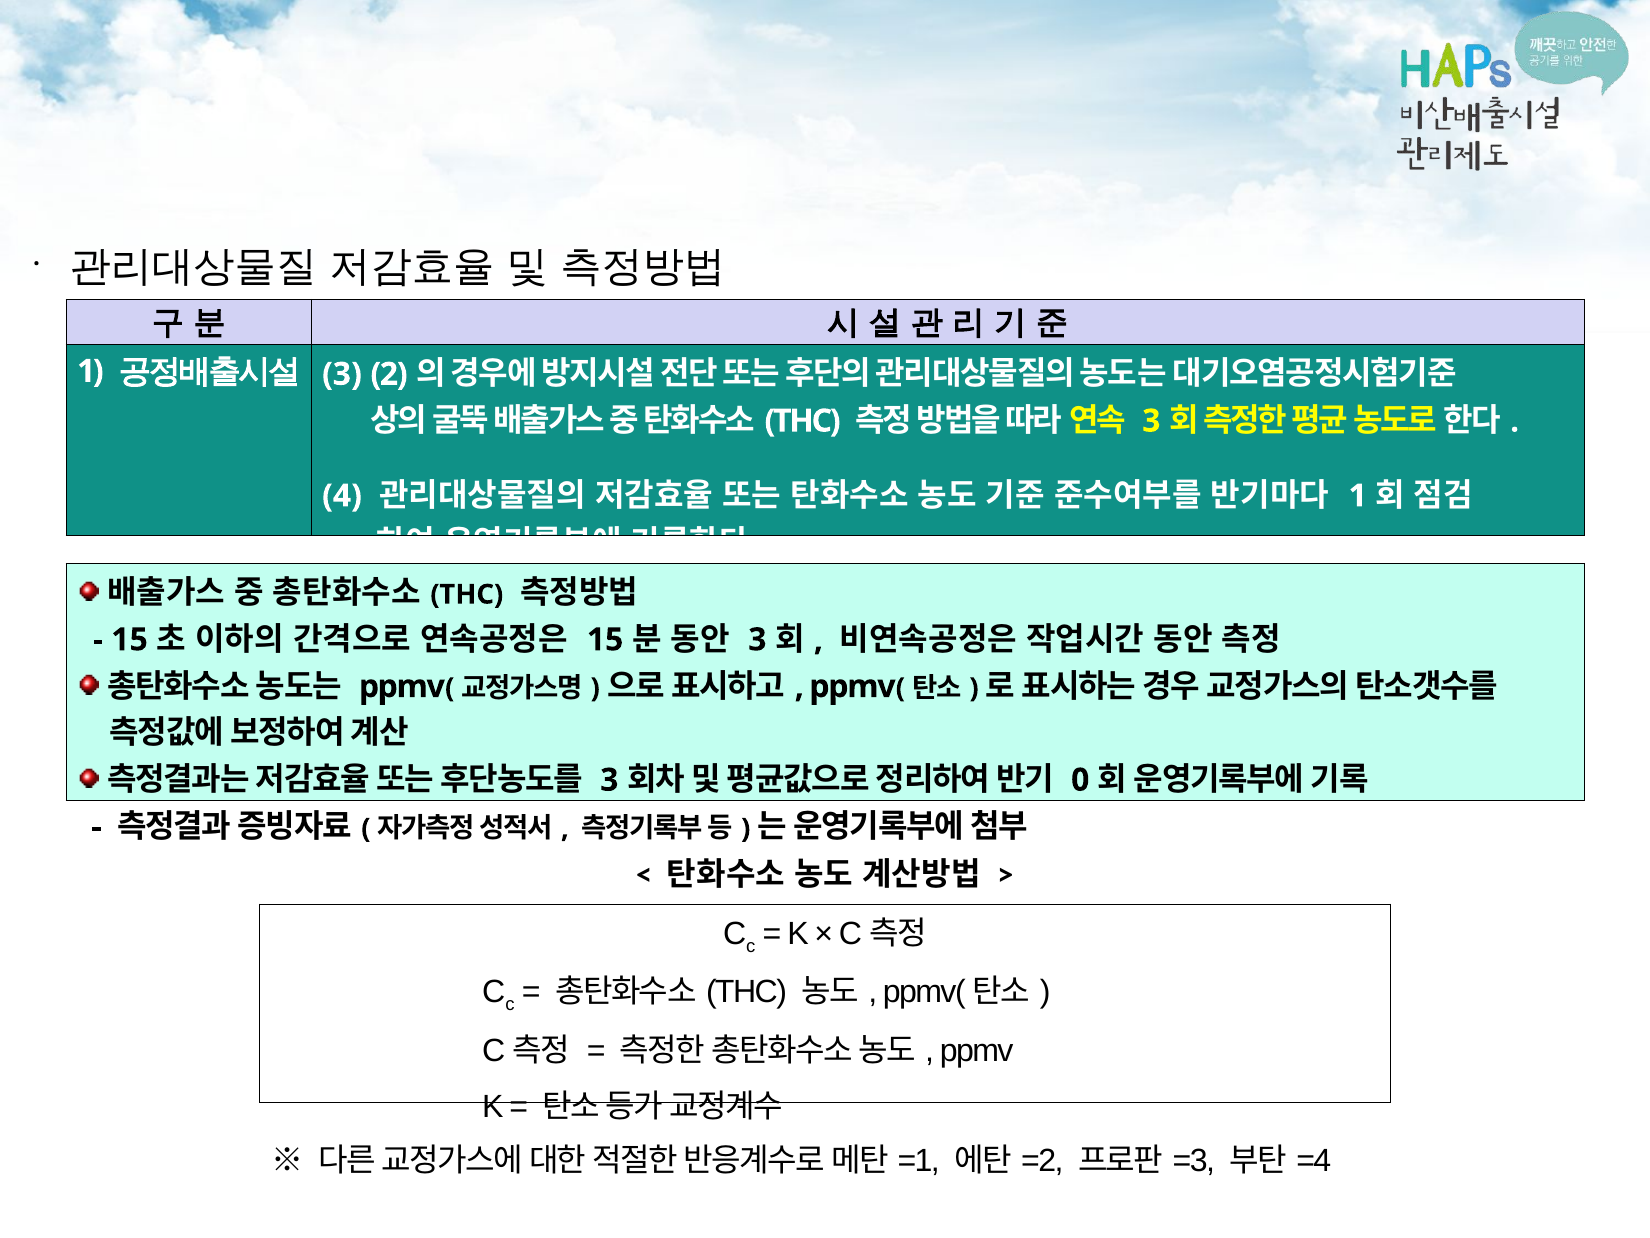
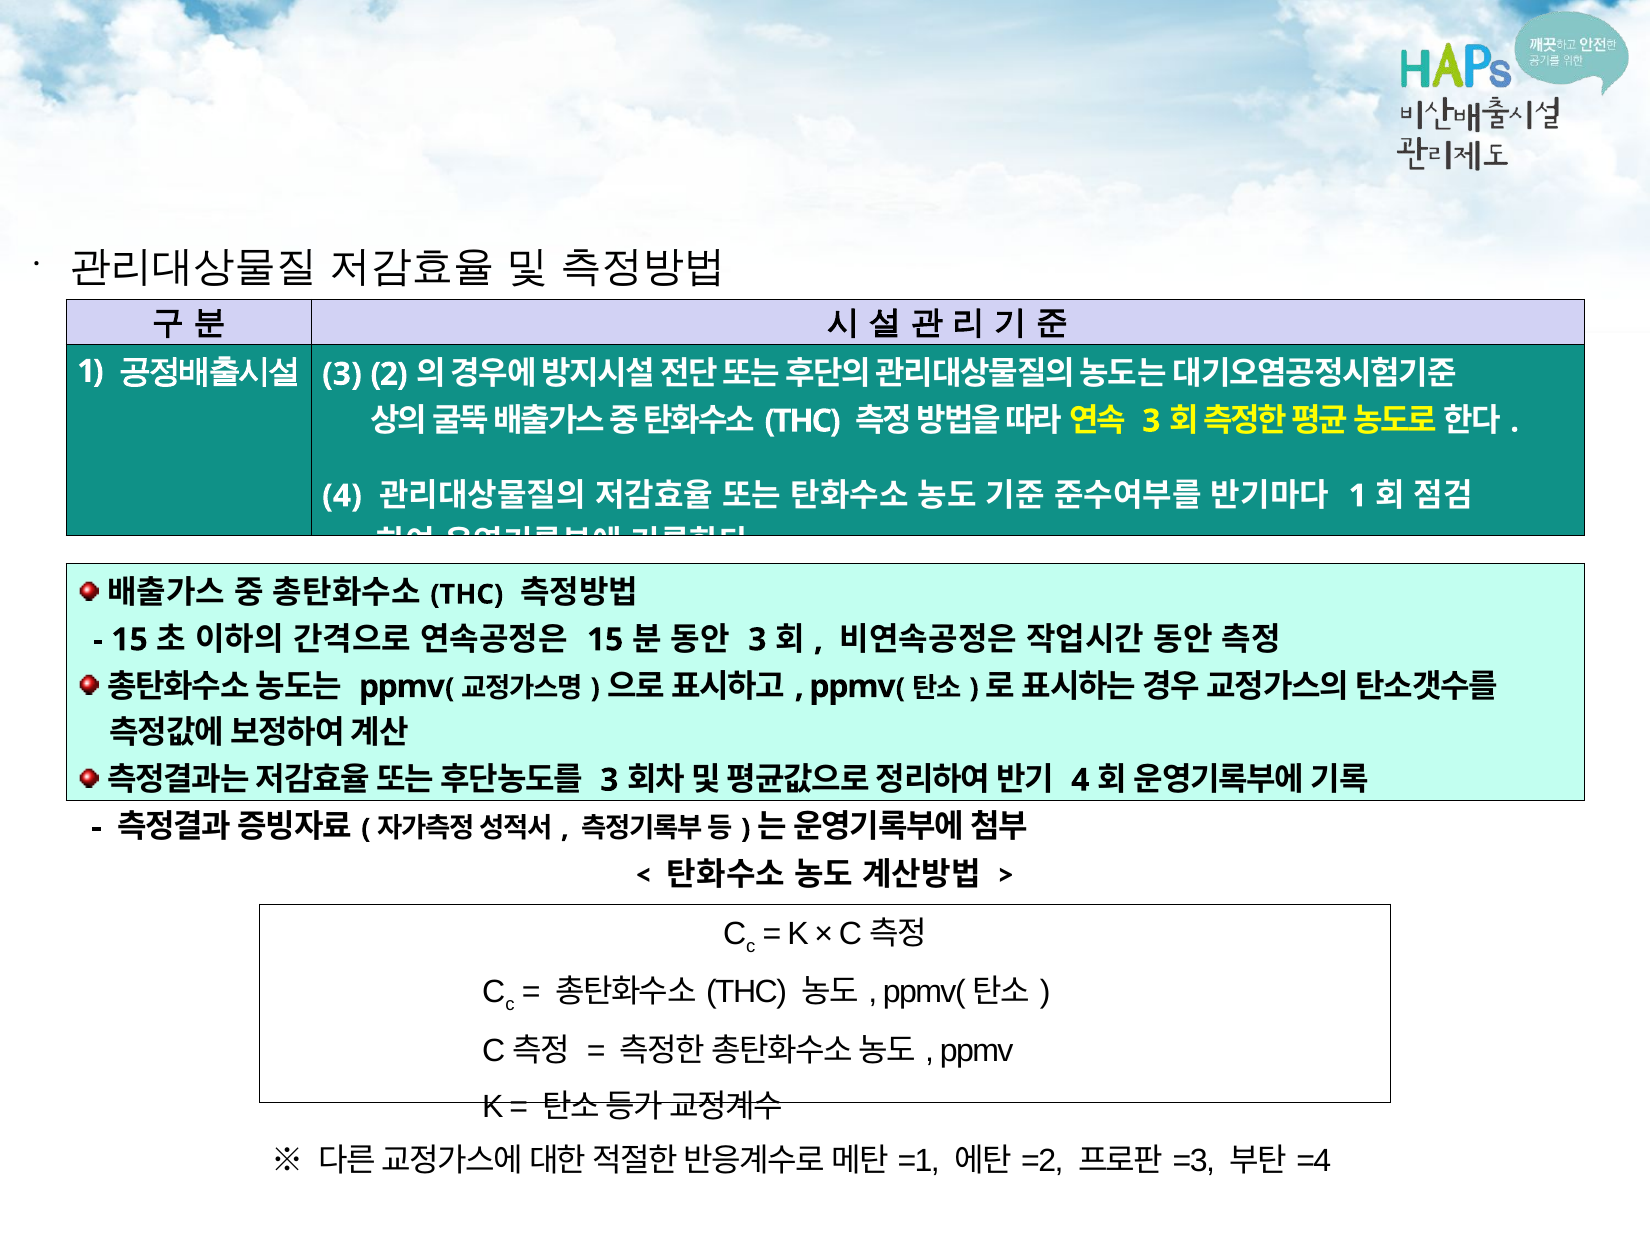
0: 0 -> 4 (1080, 780)
